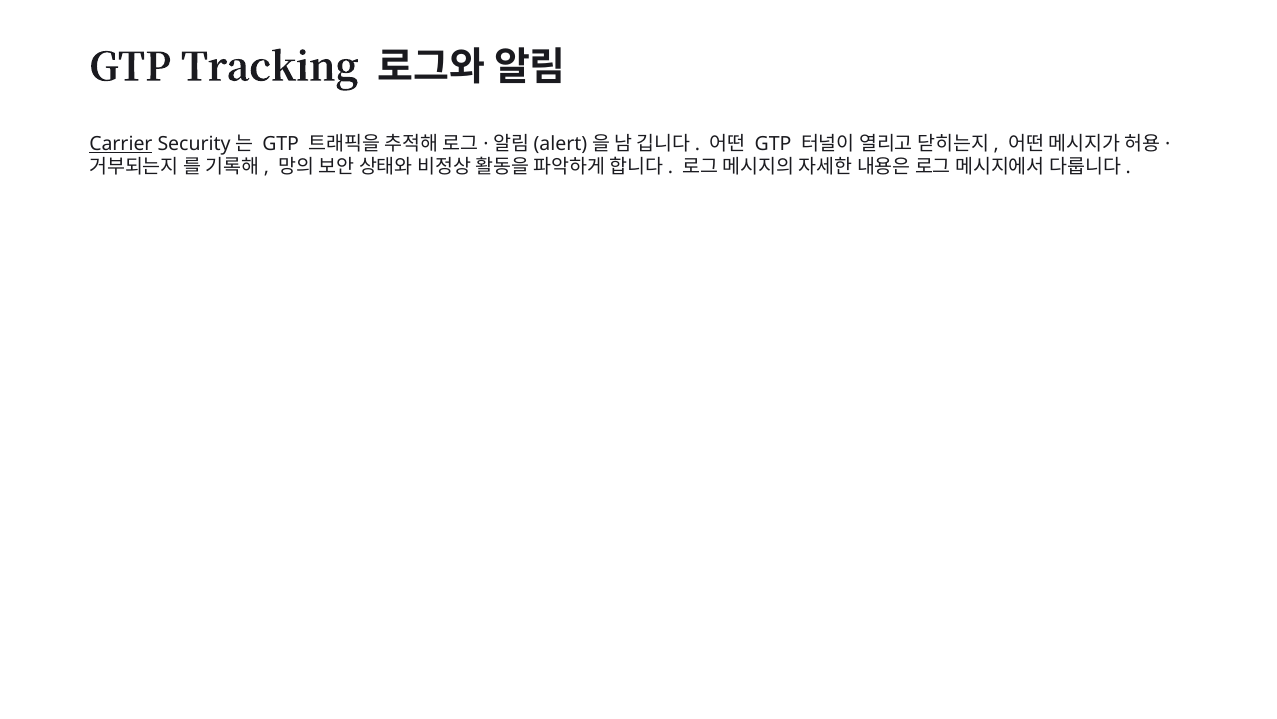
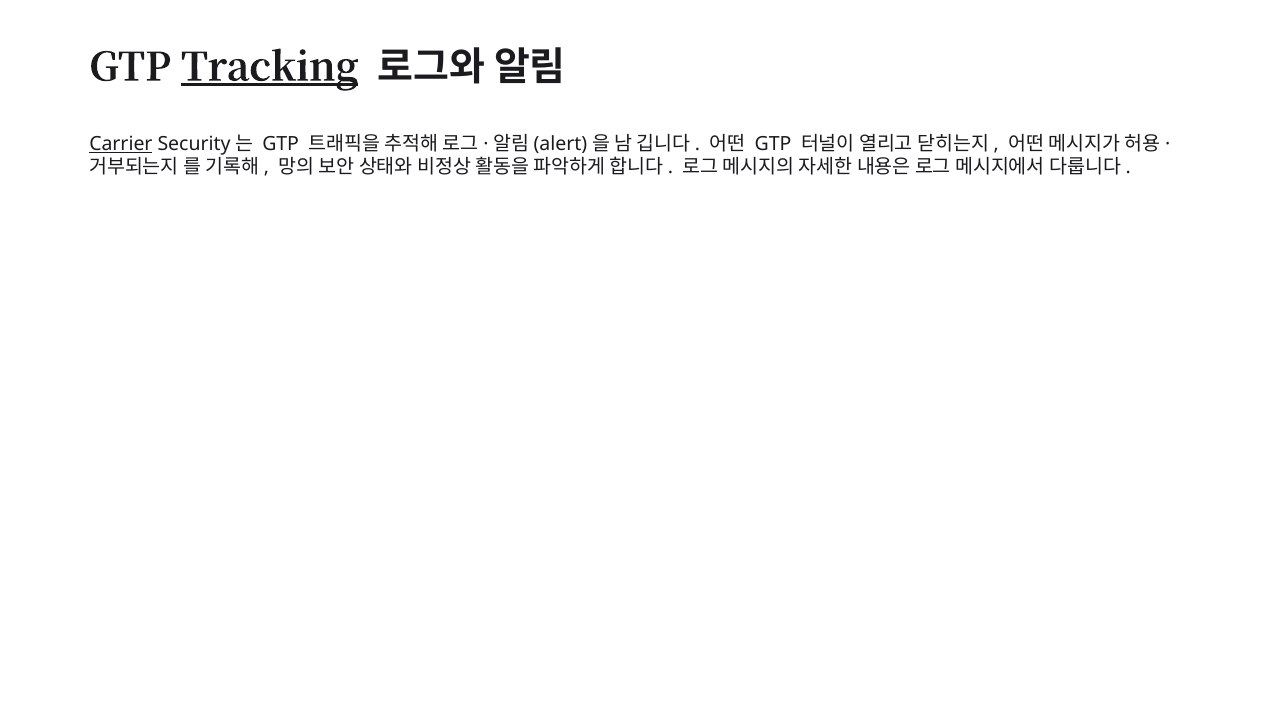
Tracking underline: none -> present (270, 68)
